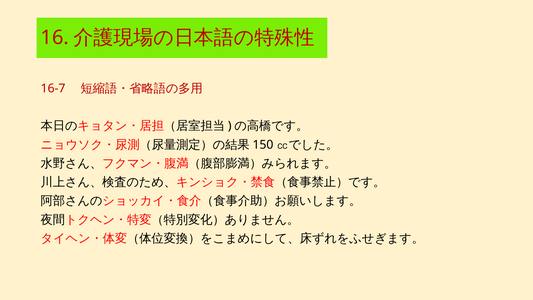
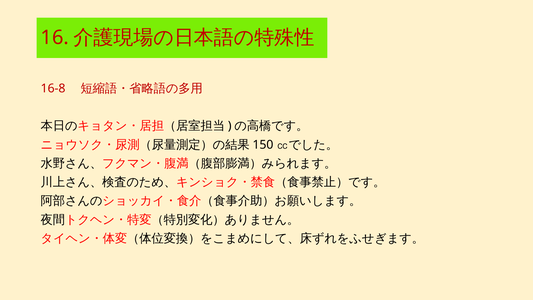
16-7: 16-7 -> 16-8 (53, 88)
